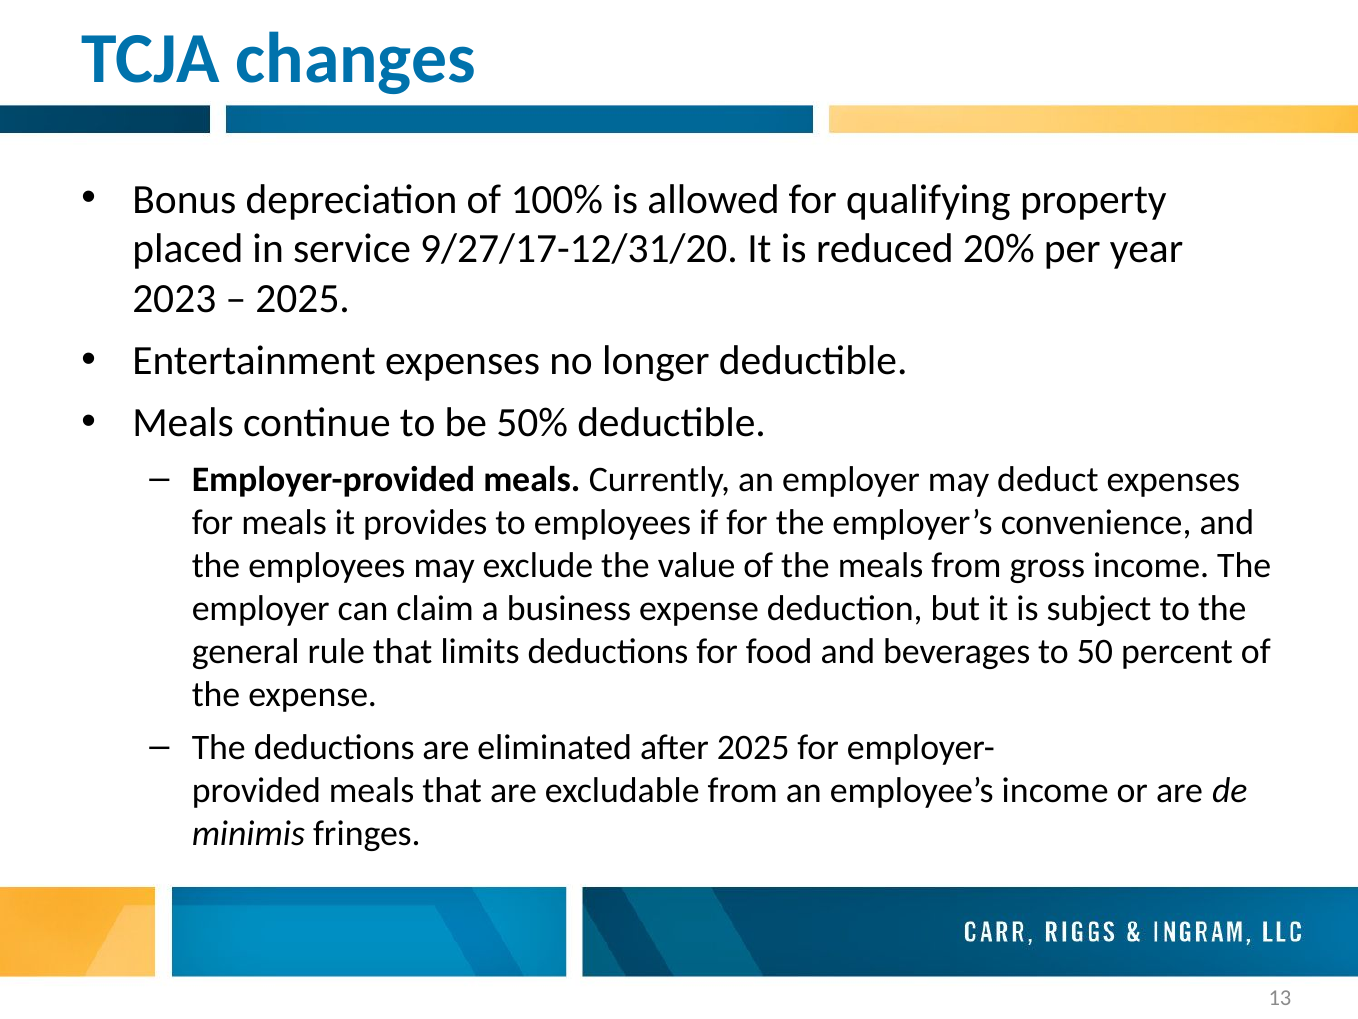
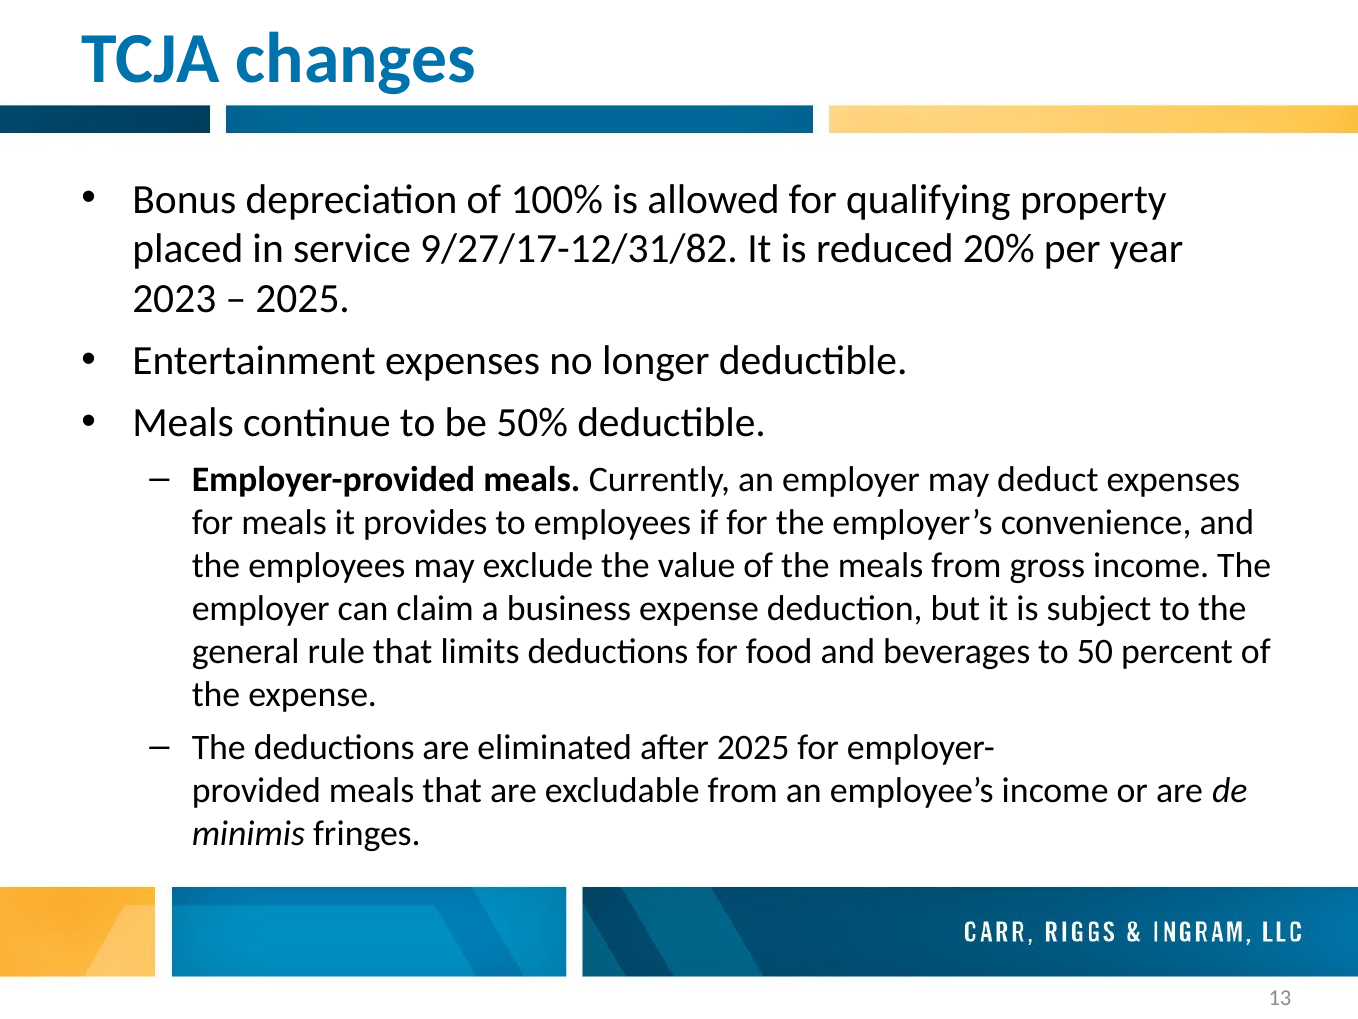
9/27/17-12/31/20: 9/27/17-12/31/20 -> 9/27/17-12/31/82 (579, 249)
